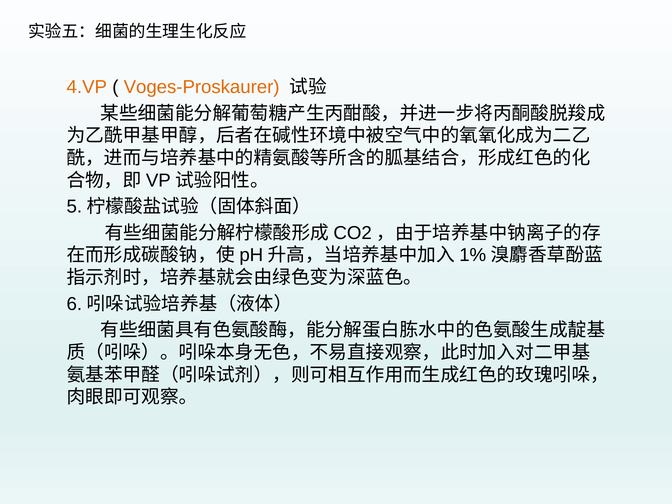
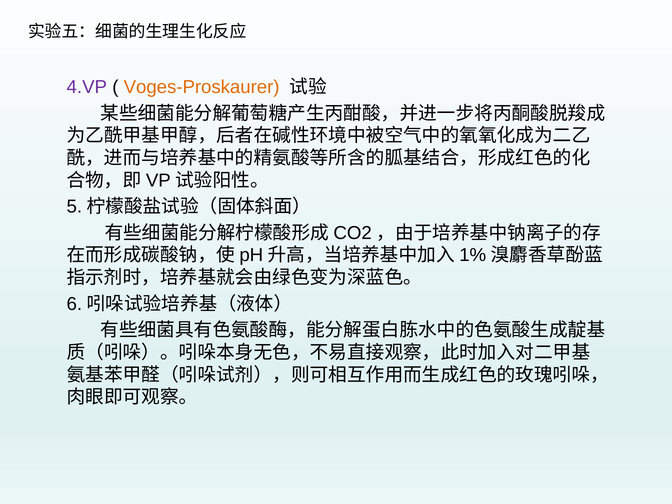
4.VP colour: orange -> purple (87, 87)
